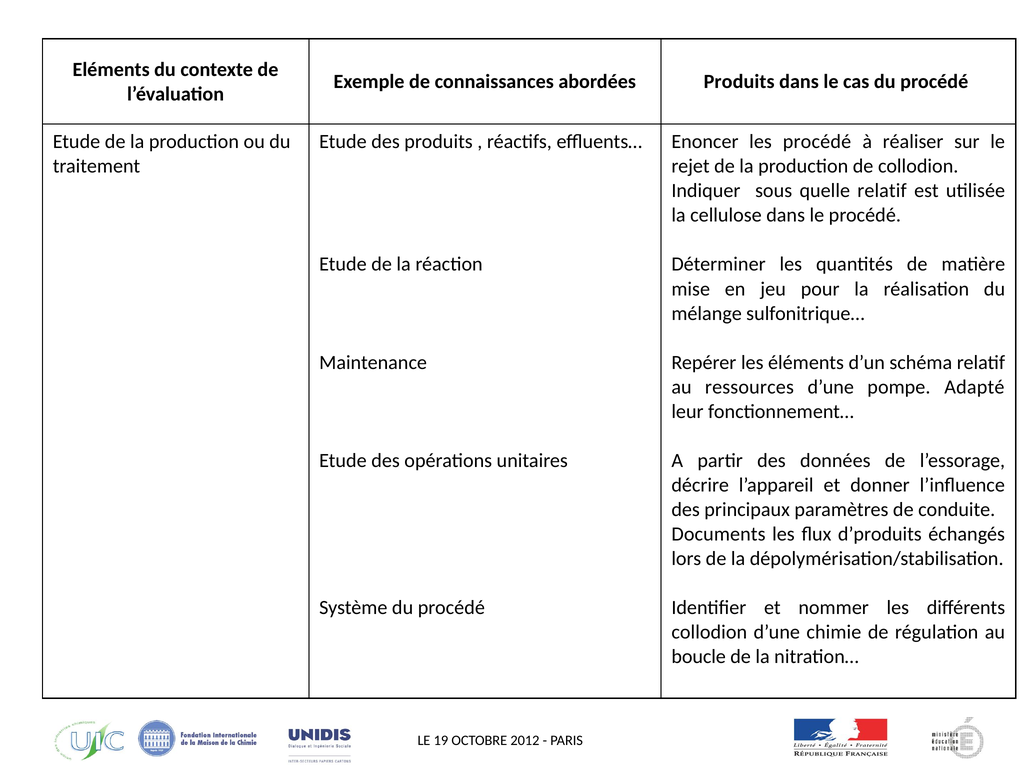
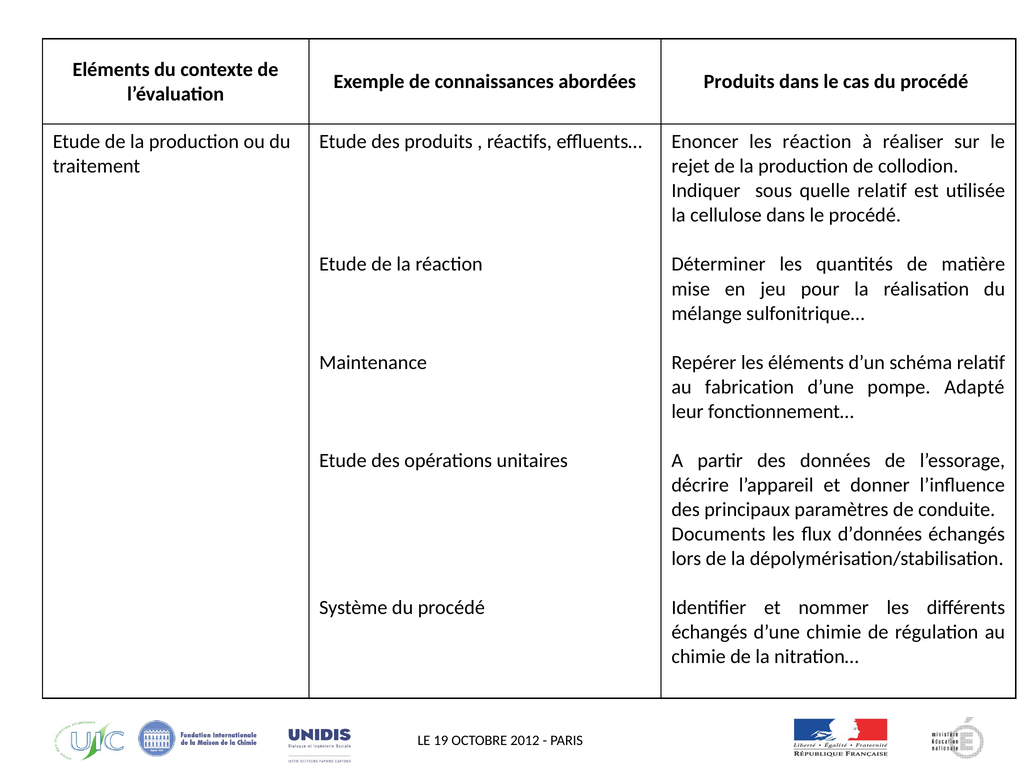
les procédé: procédé -> réaction (817, 142)
ressources: ressources -> fabrication (749, 387)
d’produits: d’produits -> d’données (880, 533)
collodion: collodion -> échangés (709, 631)
boucle: boucle -> chimie (699, 656)
